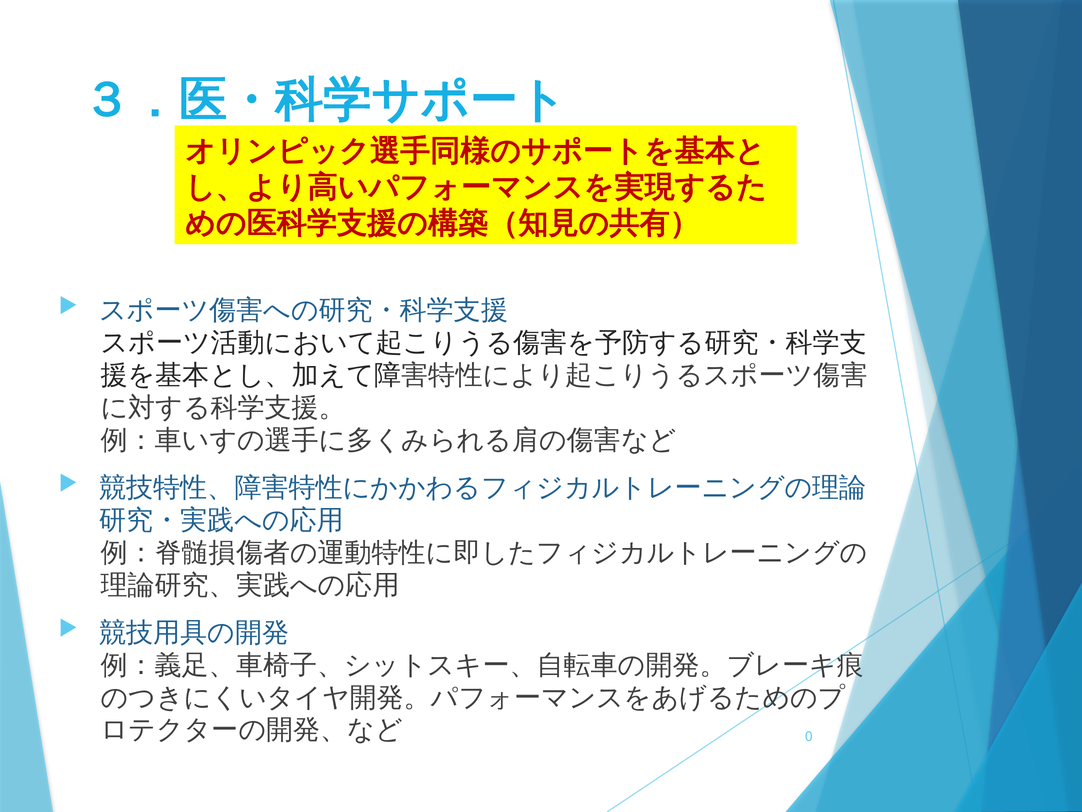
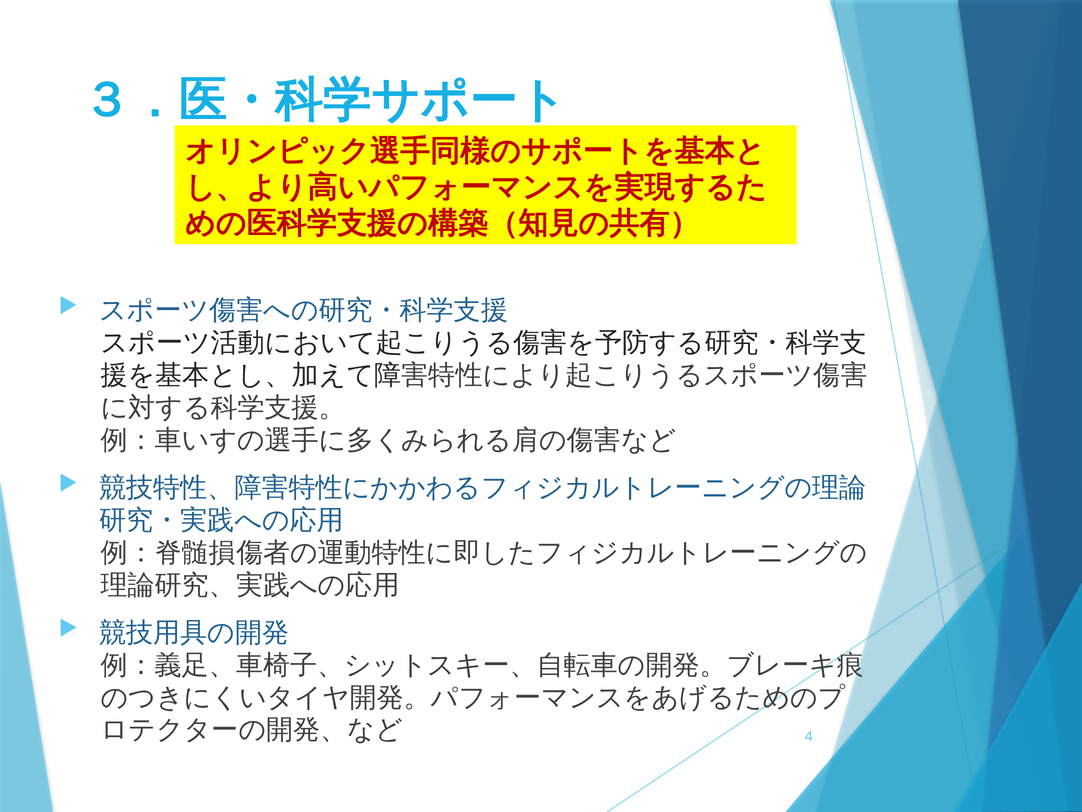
0: 0 -> 4 (809, 736)
